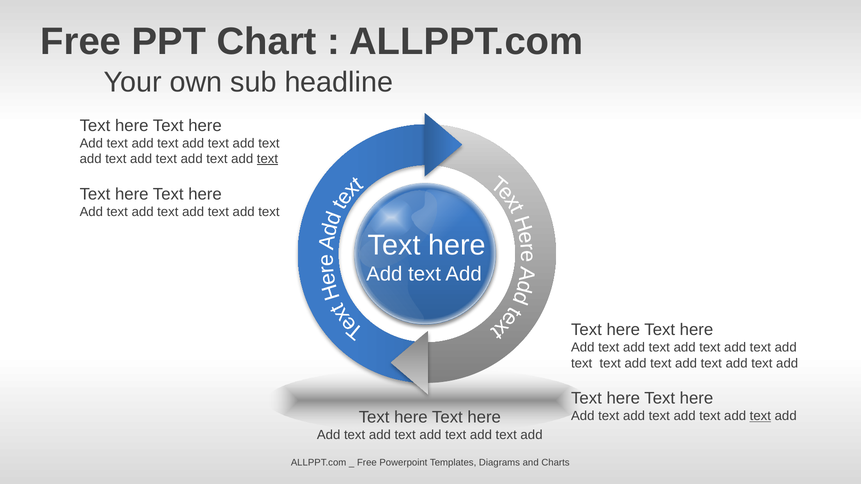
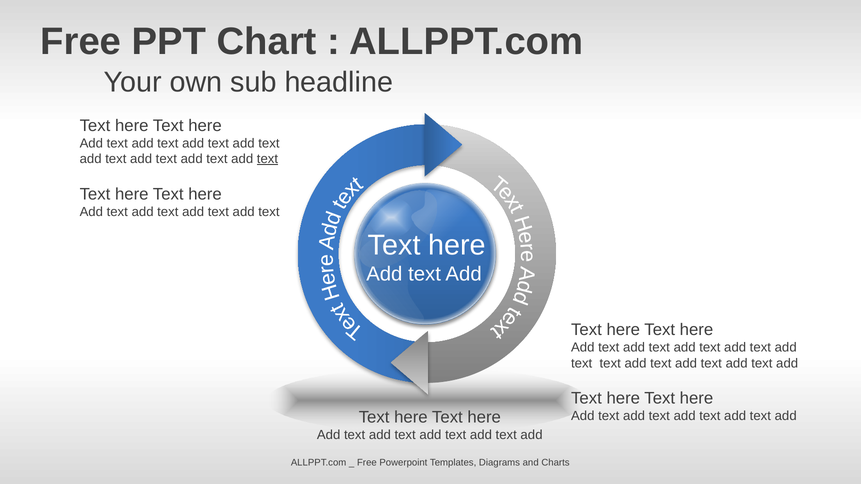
text underline: present -> none (760, 416)
